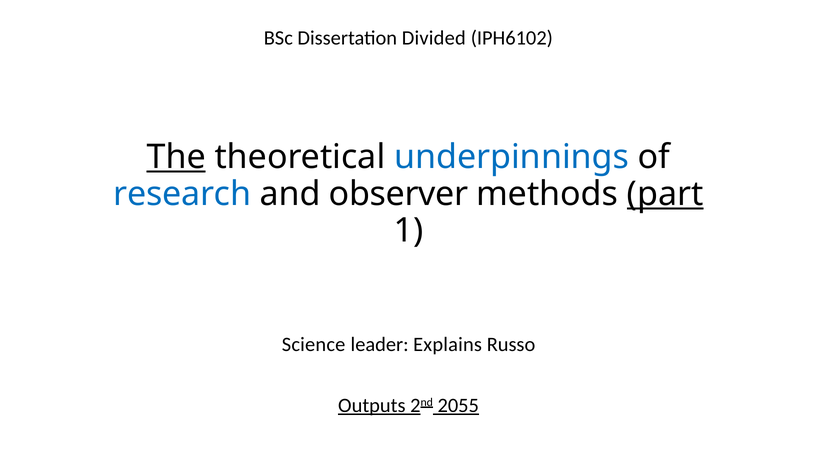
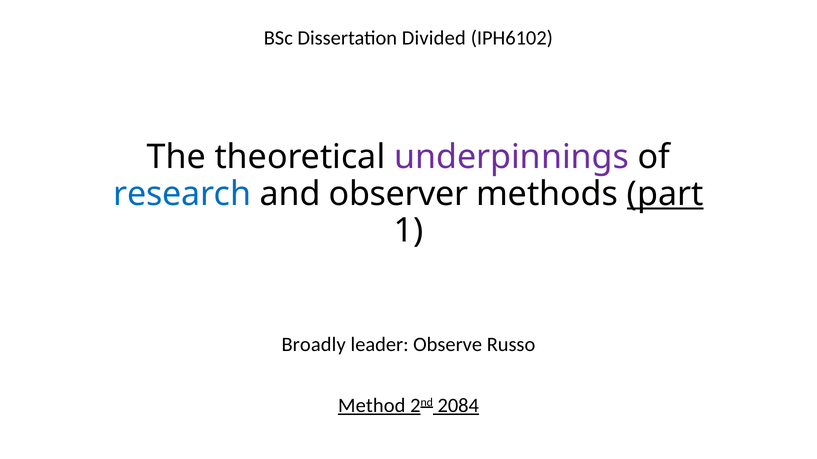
The underline: present -> none (176, 157)
underpinnings colour: blue -> purple (512, 157)
Science: Science -> Broadly (314, 345)
Explains: Explains -> Observe (448, 345)
Outputs: Outputs -> Method (372, 406)
2055: 2055 -> 2084 (458, 406)
